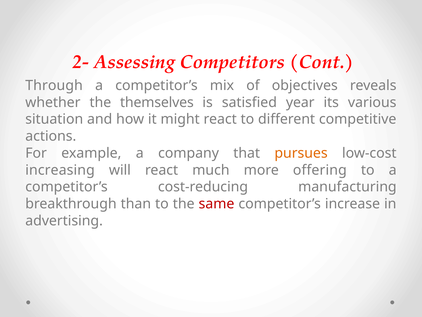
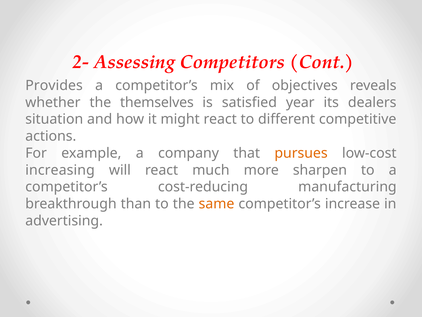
Through: Through -> Provides (54, 85)
various: various -> dealers (372, 102)
offering: offering -> sharpen (320, 170)
same colour: red -> orange (216, 204)
